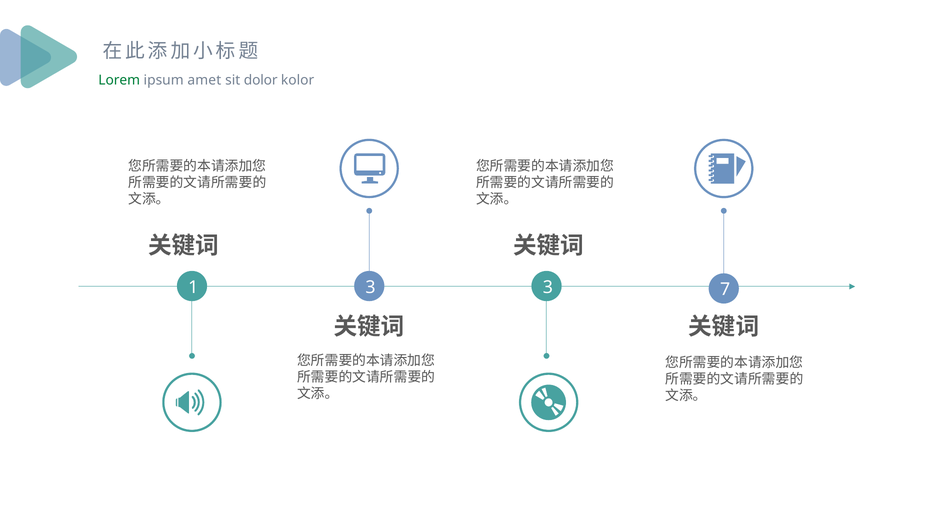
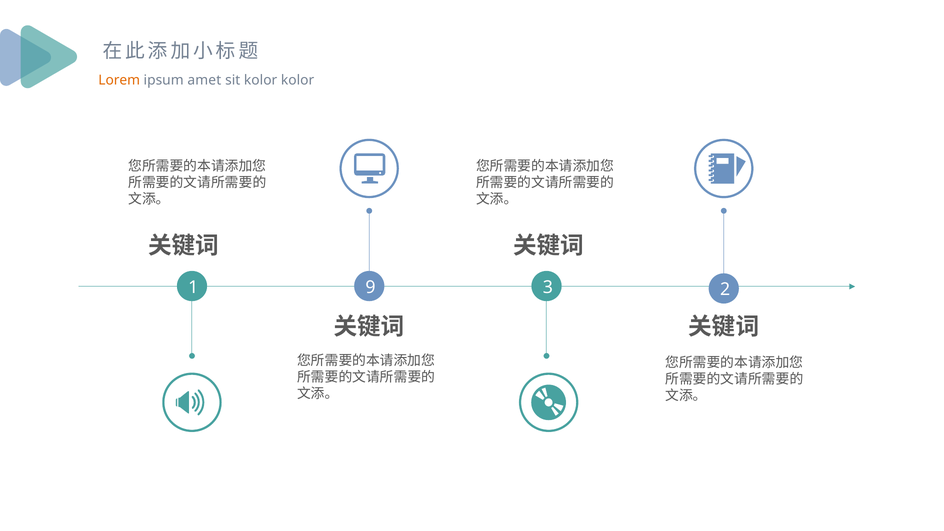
Lorem colour: green -> orange (119, 80)
sit dolor: dolor -> kolor (261, 80)
1 3: 3 -> 9 (371, 287)
7: 7 -> 2 (725, 290)
